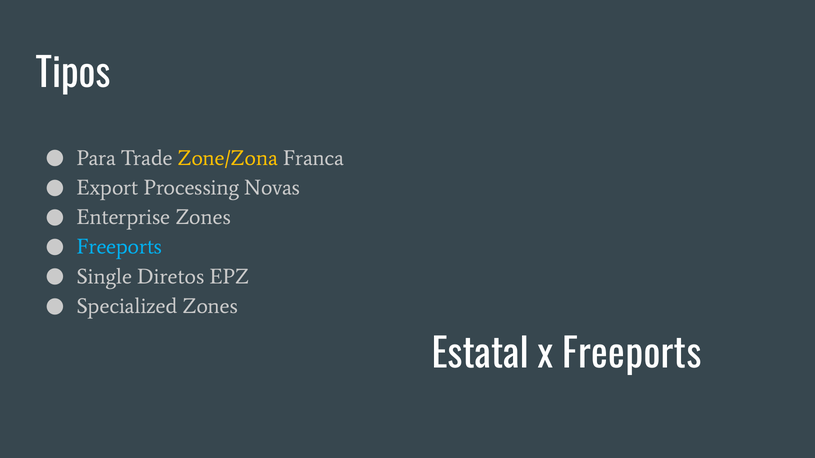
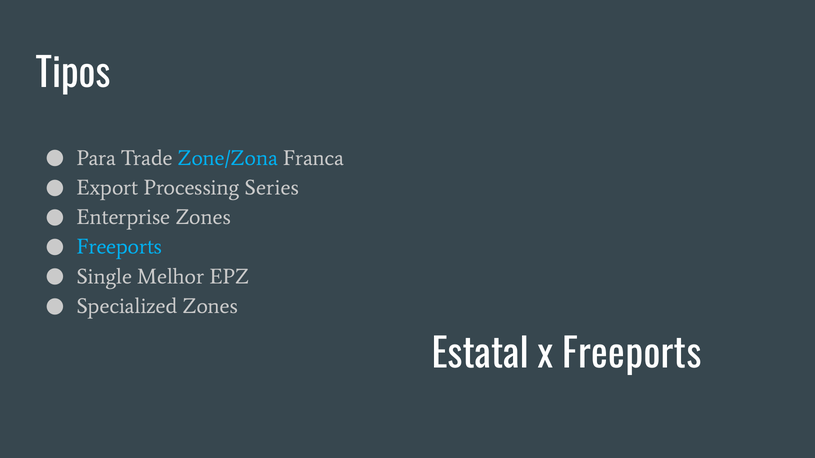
Zone/Zona colour: yellow -> light blue (228, 158)
Novas: Novas -> Series (272, 188)
Diretos: Diretos -> Melhor (171, 277)
